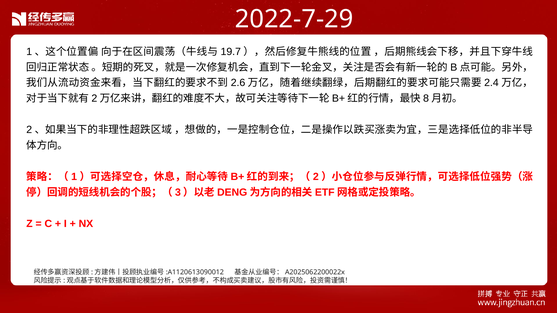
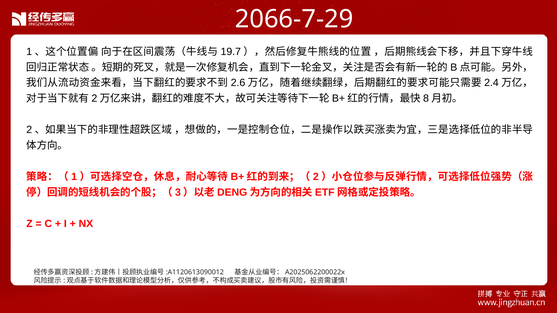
2022-7-29: 2022-7-29 -> 2066-7-29 (294, 19)
